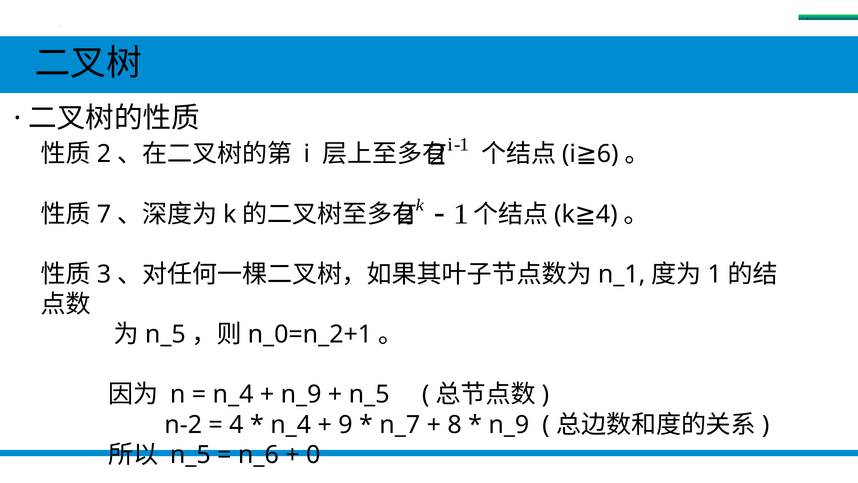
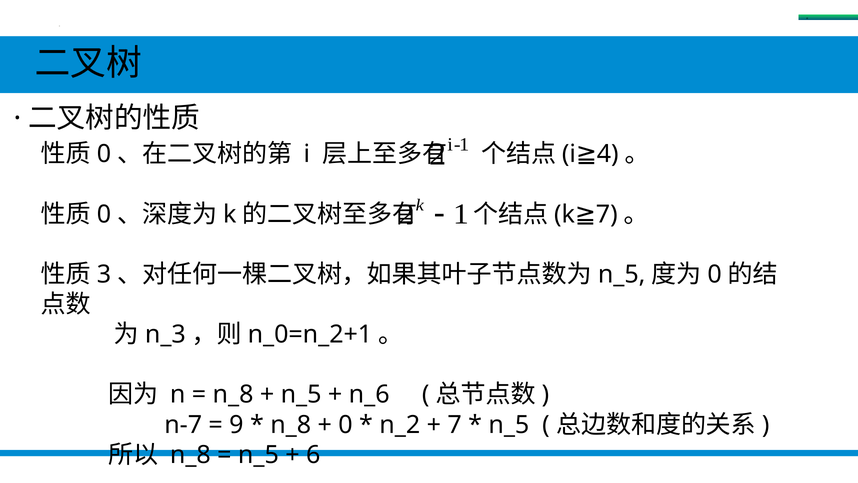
2: 2 -> 0 (104, 154)
6: 6 -> 4 (608, 154)
7: 7 -> 0 (104, 214)
4: 4 -> 7 (607, 214)
n_1: n_1 -> n_5 (622, 274)
1: 1 -> 0 (715, 274)
n_5: n_5 -> n_3 (165, 334)
n_4: n_4 -> n_8 (233, 394)
n_9: n_9 -> n_5 (301, 394)
n_5: n_5 -> n_6 (369, 394)
n-2: n-2 -> n-7 (183, 424)
4: 4 -> 9 (236, 424)
n_4: n_4 -> n_8 (291, 424)
9: 9 -> 0 (345, 424)
n_7: n_7 -> n_2 (400, 424)
8: 8 -> 7 (455, 424)
n_9: n_9 -> n_5 (509, 424)
n_5: n_5 -> n_8 (190, 454)
n_6: n_6 -> n_5 (258, 454)
0: 0 -> 6 (313, 454)
